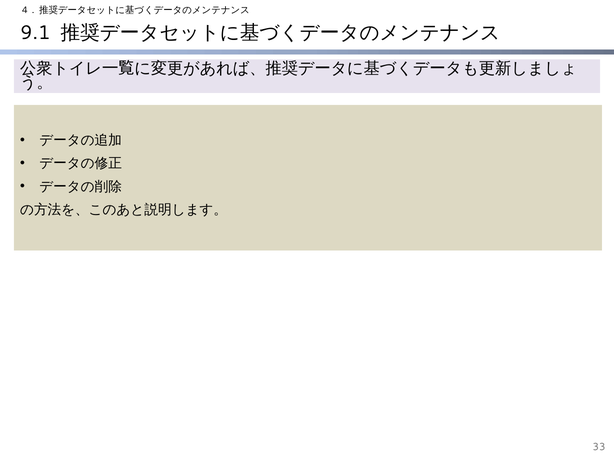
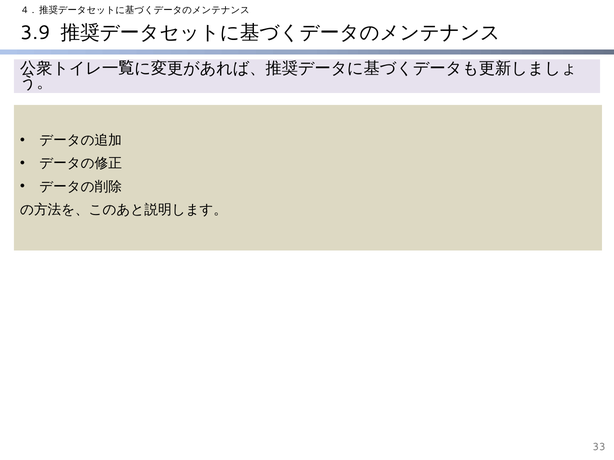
9.1: 9.1 -> 3.9 (35, 33)
